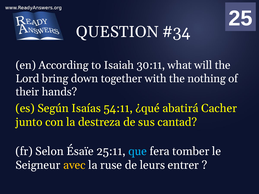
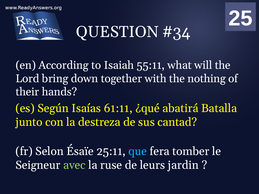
30:11: 30:11 -> 55:11 (151, 65)
54:11: 54:11 -> 61:11 (118, 108)
Cacher: Cacher -> Batalla (219, 108)
avec colour: yellow -> light green (74, 165)
entrer: entrer -> jardin (183, 165)
